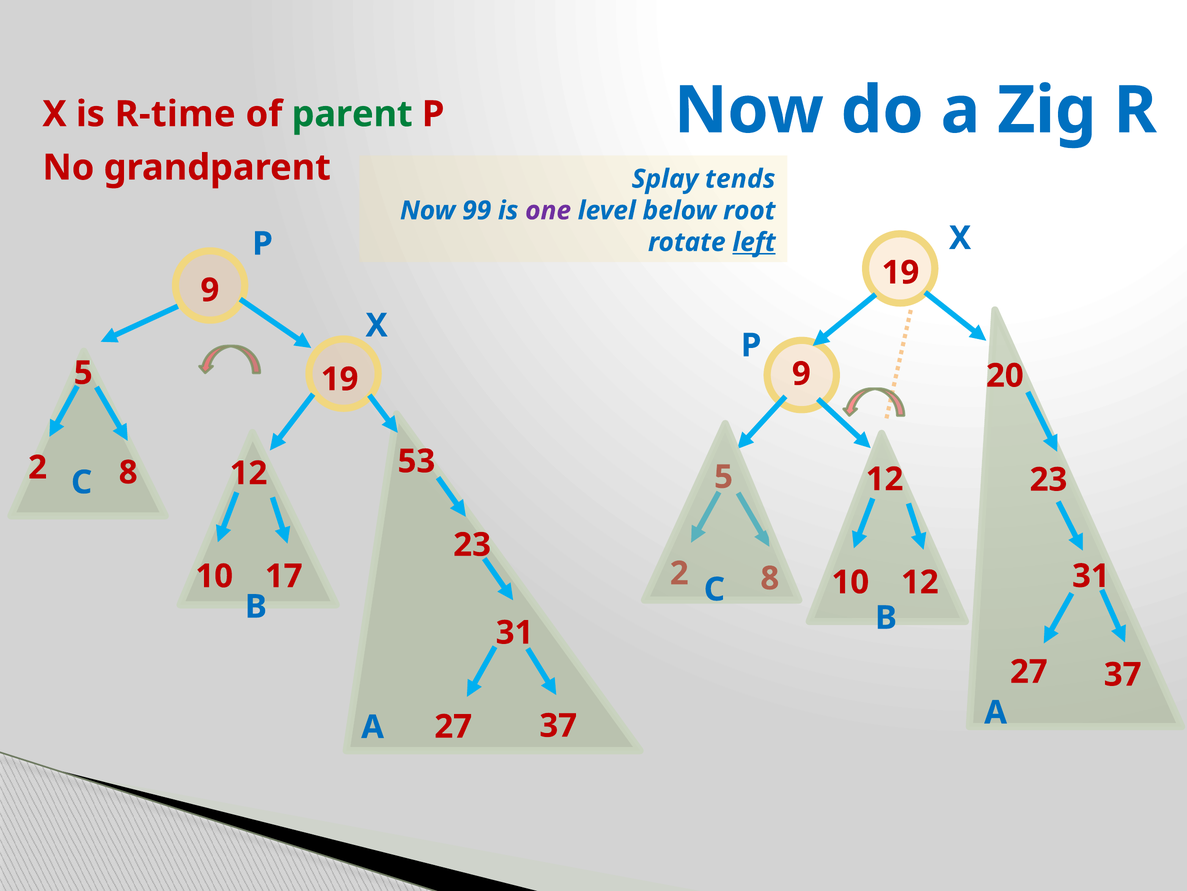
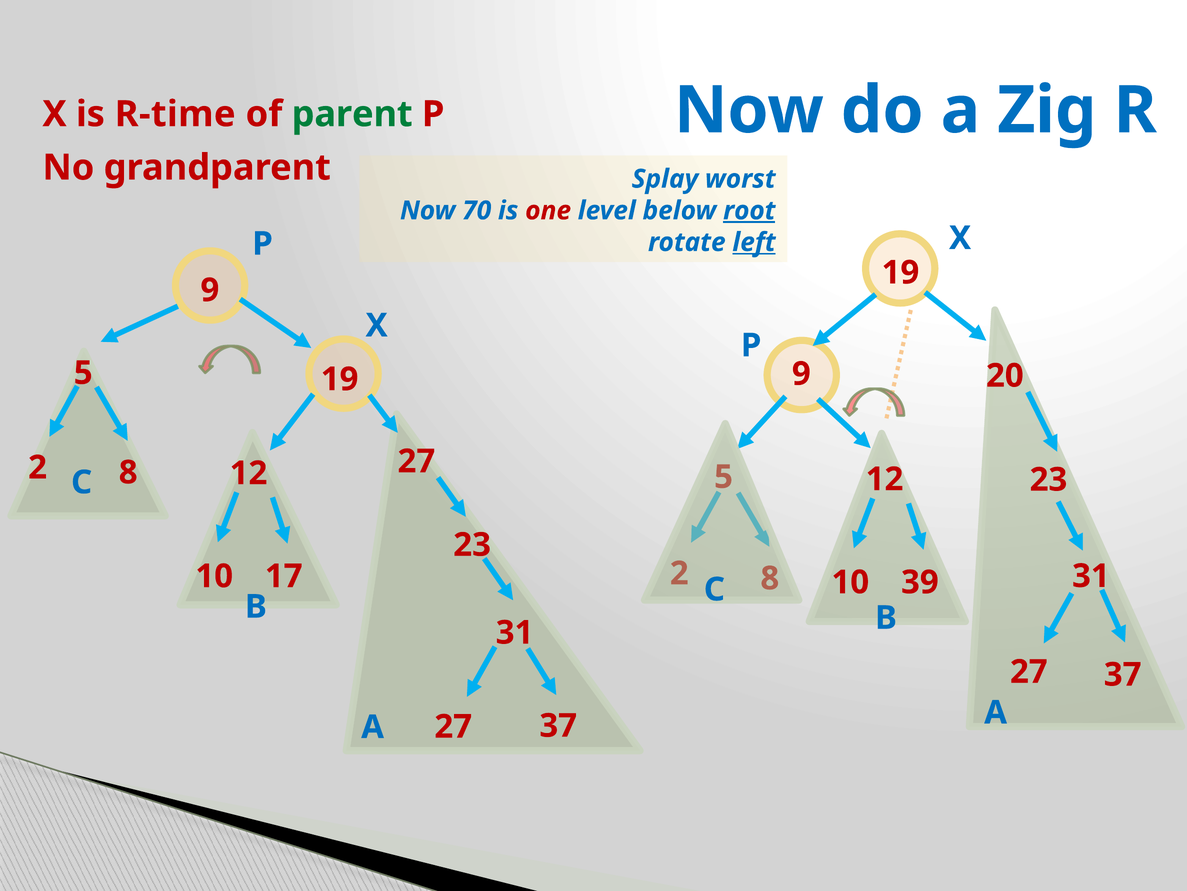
tends: tends -> worst (740, 179)
99: 99 -> 70 (477, 210)
one colour: purple -> red (548, 210)
root underline: none -> present (749, 210)
53: 53 -> 27 (416, 461)
10 12: 12 -> 39 (920, 582)
